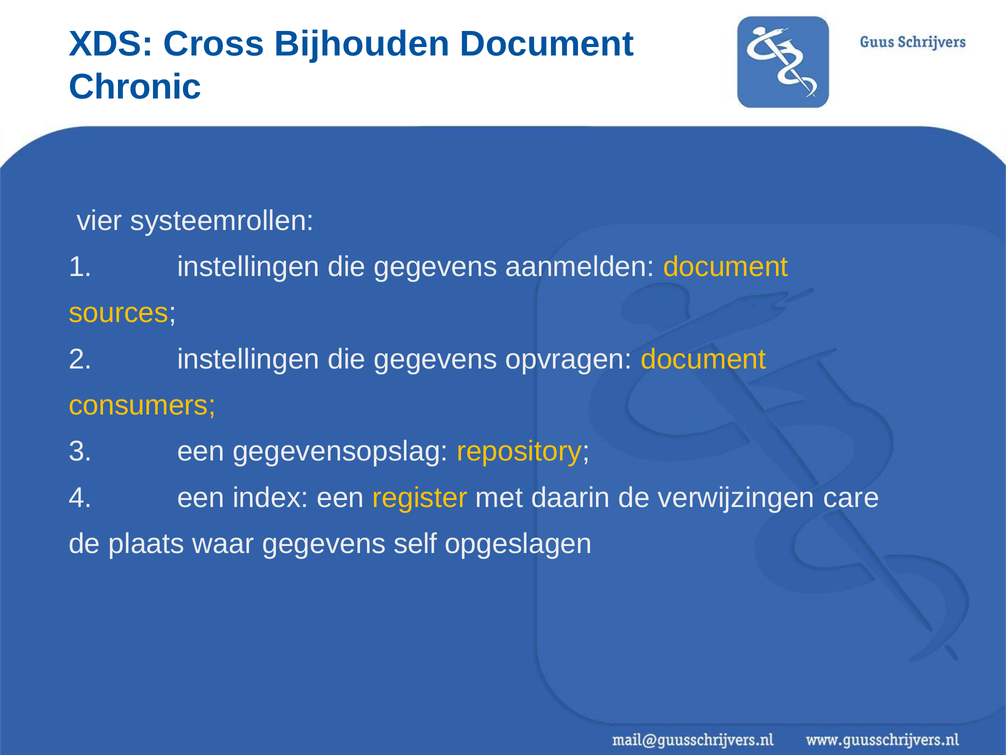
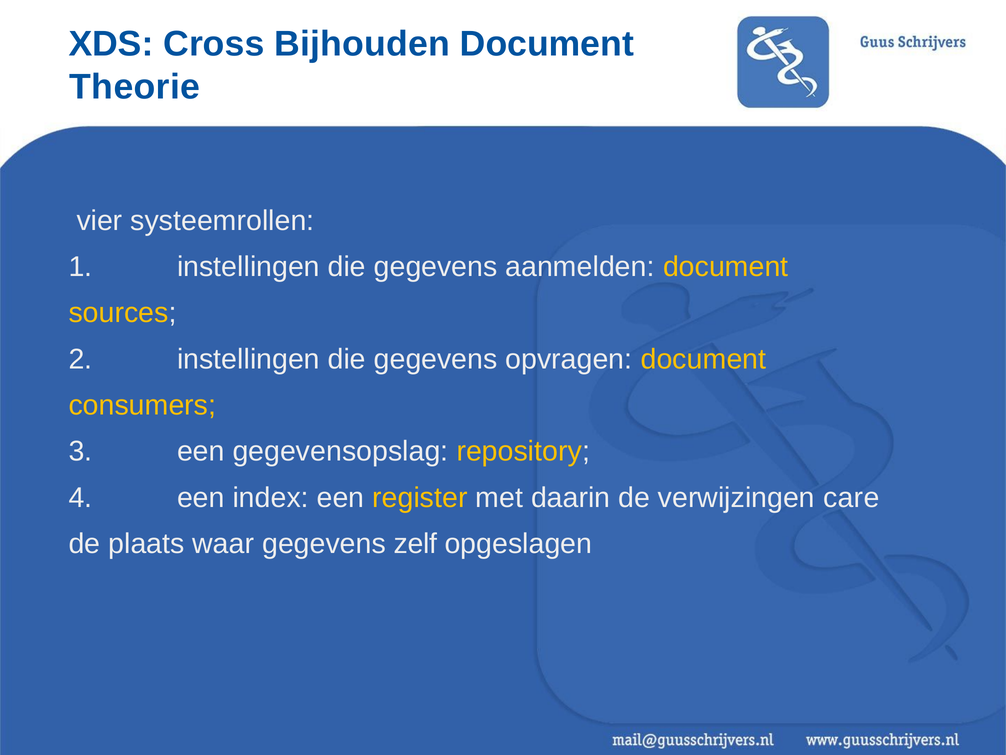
Chronic: Chronic -> Theorie (135, 87)
self: self -> zelf (415, 544)
